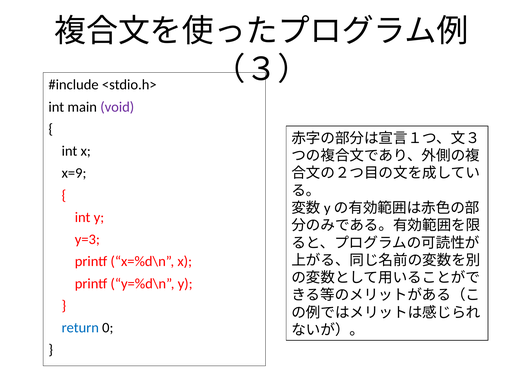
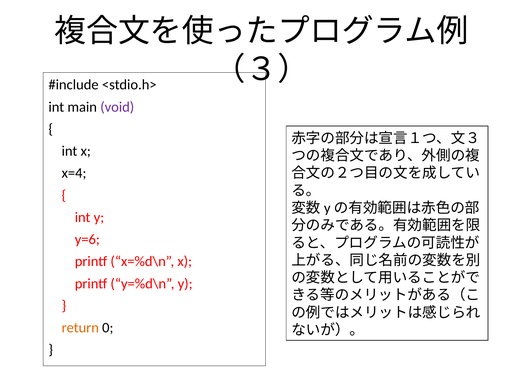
x=9: x=9 -> x=4 (74, 173)
y=3: y=3 -> y=6 (87, 240)
return colour: blue -> orange (80, 328)
